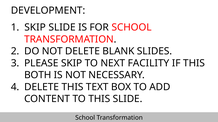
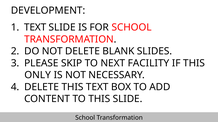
SKIP: SKIP -> TEXT (35, 27)
BOTH: BOTH -> ONLY (38, 75)
